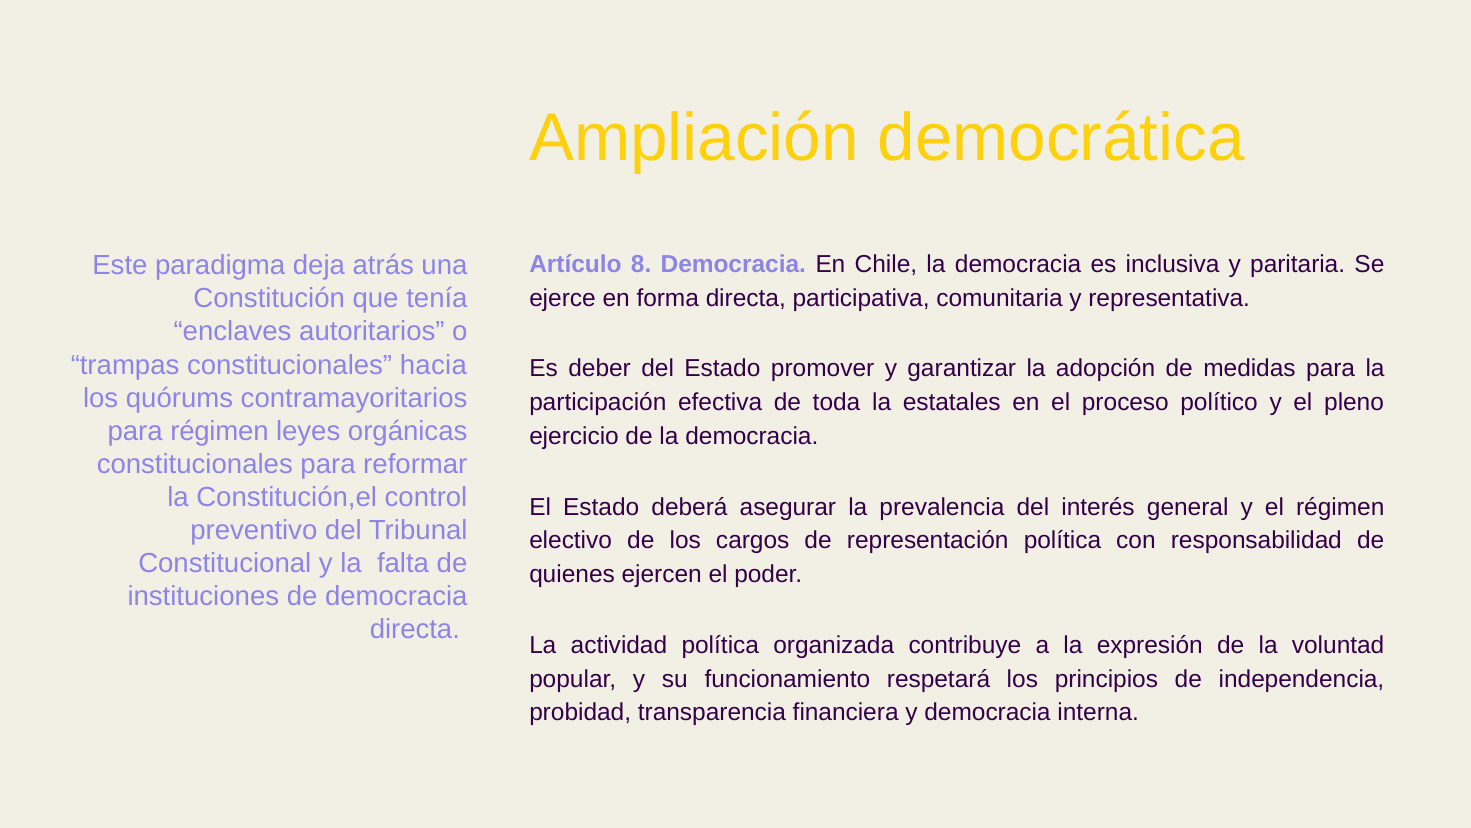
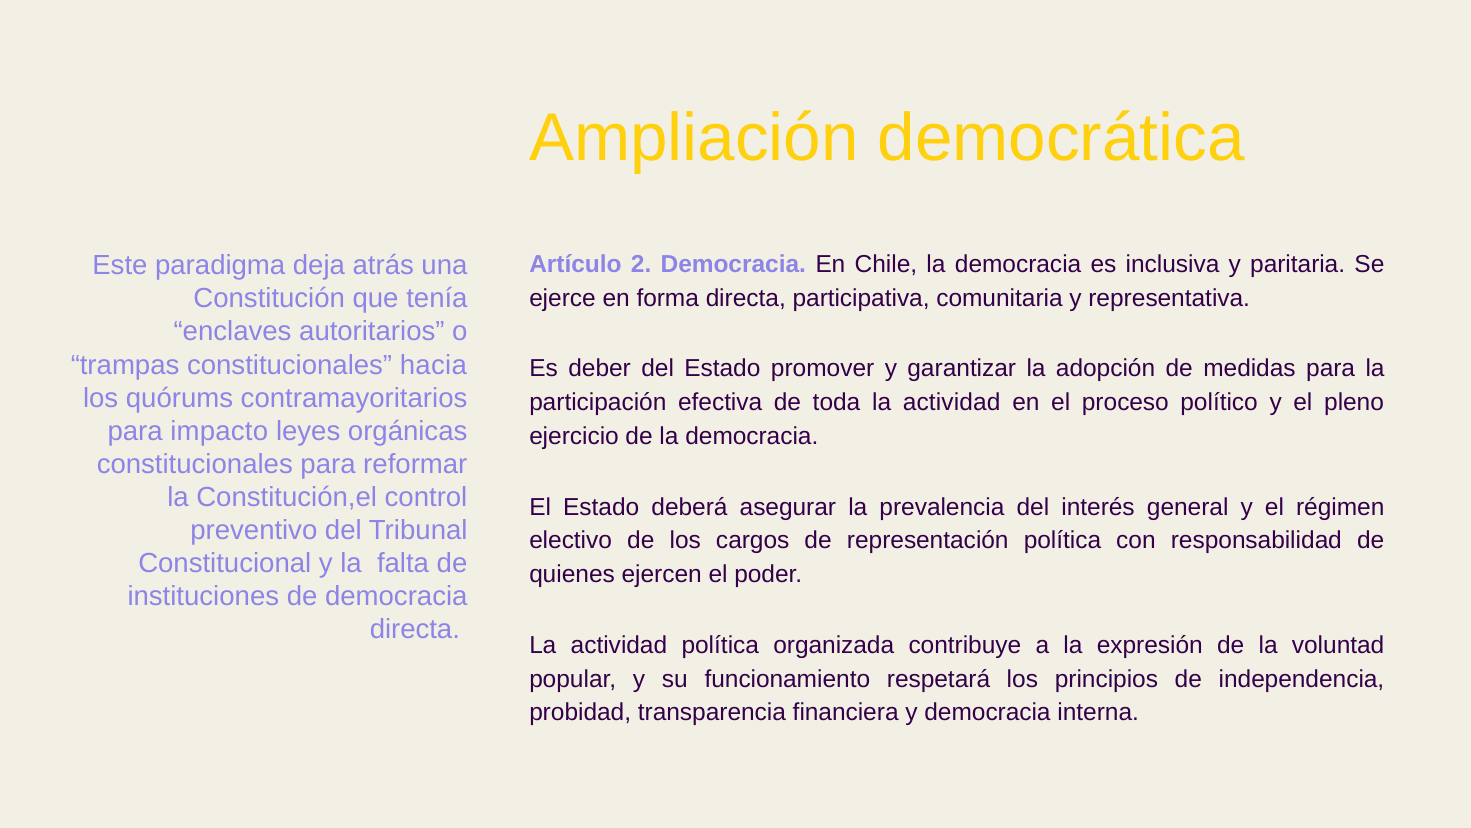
8: 8 -> 2 (641, 264)
toda la estatales: estatales -> actividad (952, 402)
para régimen: régimen -> impacto (219, 431)
